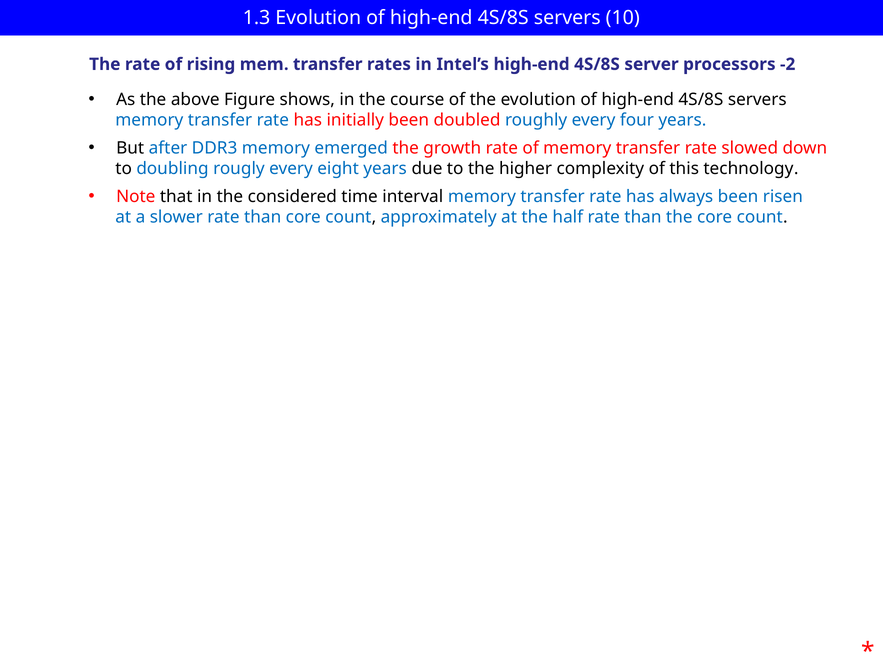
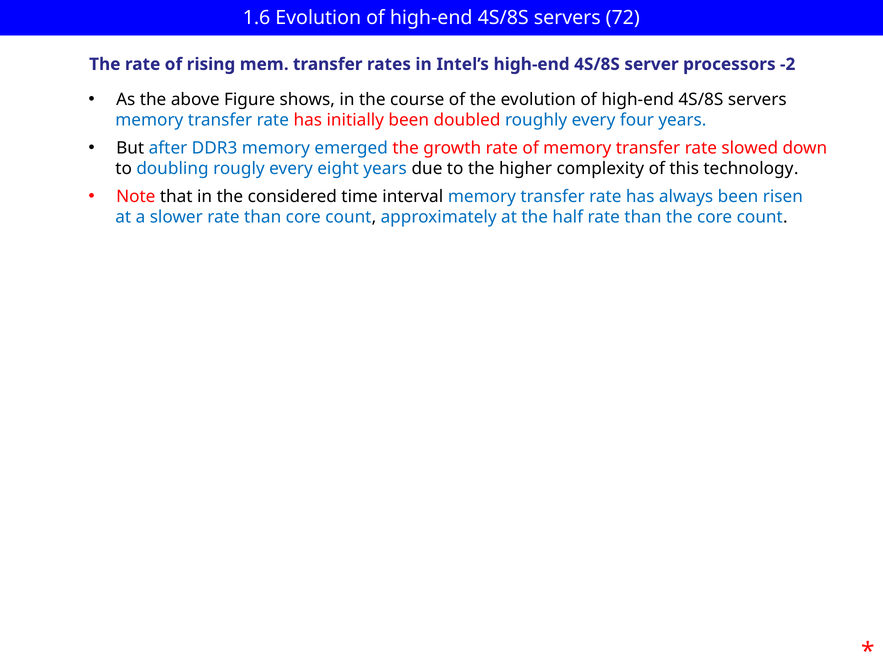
1.3: 1.3 -> 1.6 (257, 18)
10: 10 -> 72 (623, 18)
